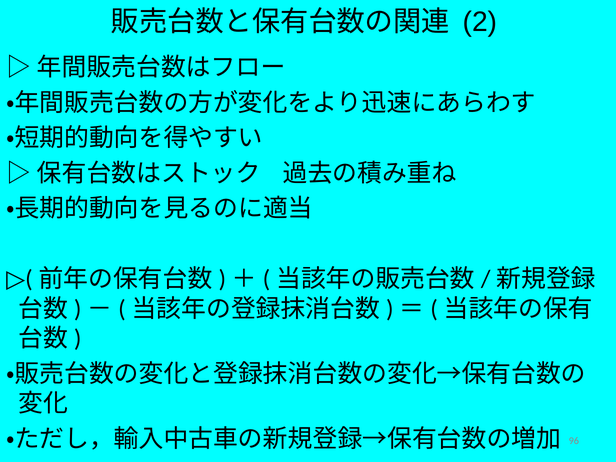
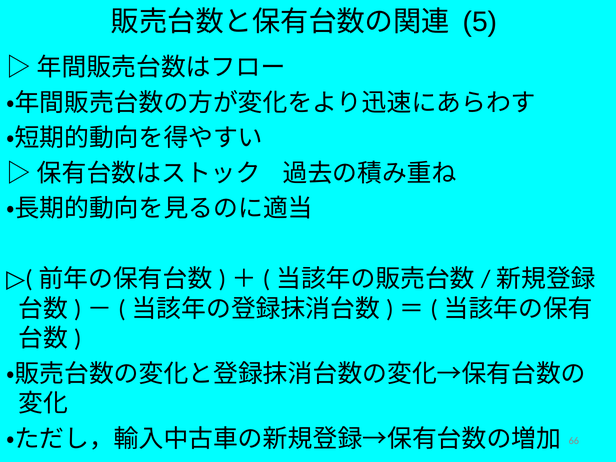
2: 2 -> 5 (480, 22)
96: 96 -> 66 (574, 441)
